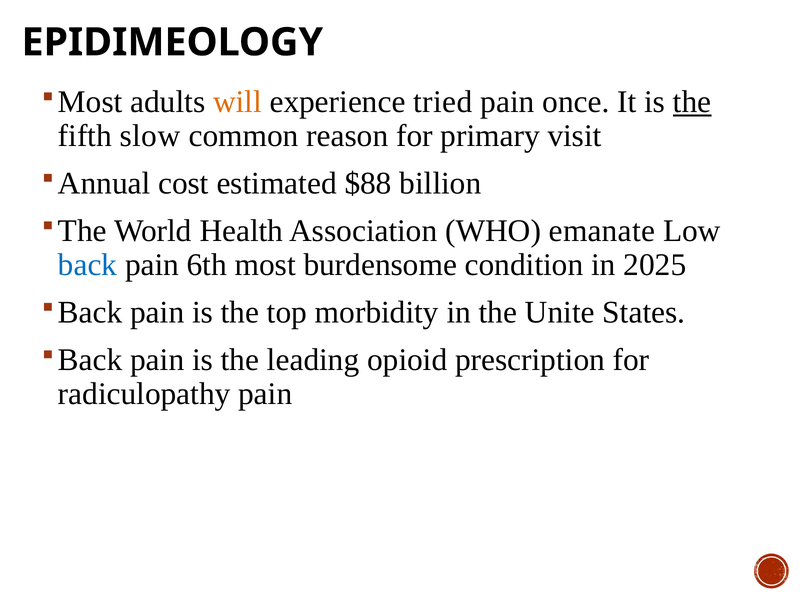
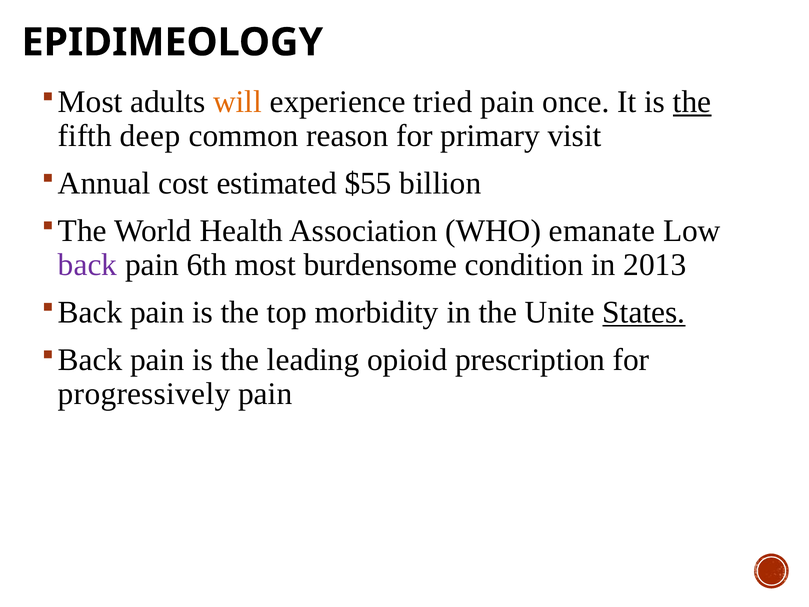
slow: slow -> deep (150, 136)
$88: $88 -> $55 (368, 183)
back colour: blue -> purple (88, 265)
2025: 2025 -> 2013 (655, 265)
States underline: none -> present (644, 312)
radiculopathy: radiculopathy -> progressively (144, 394)
